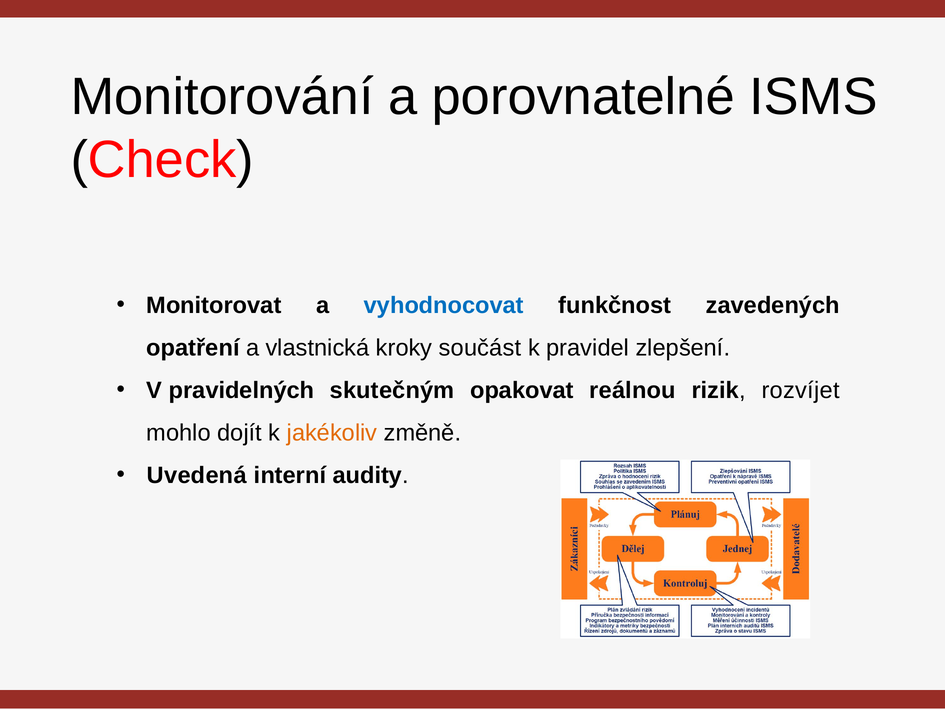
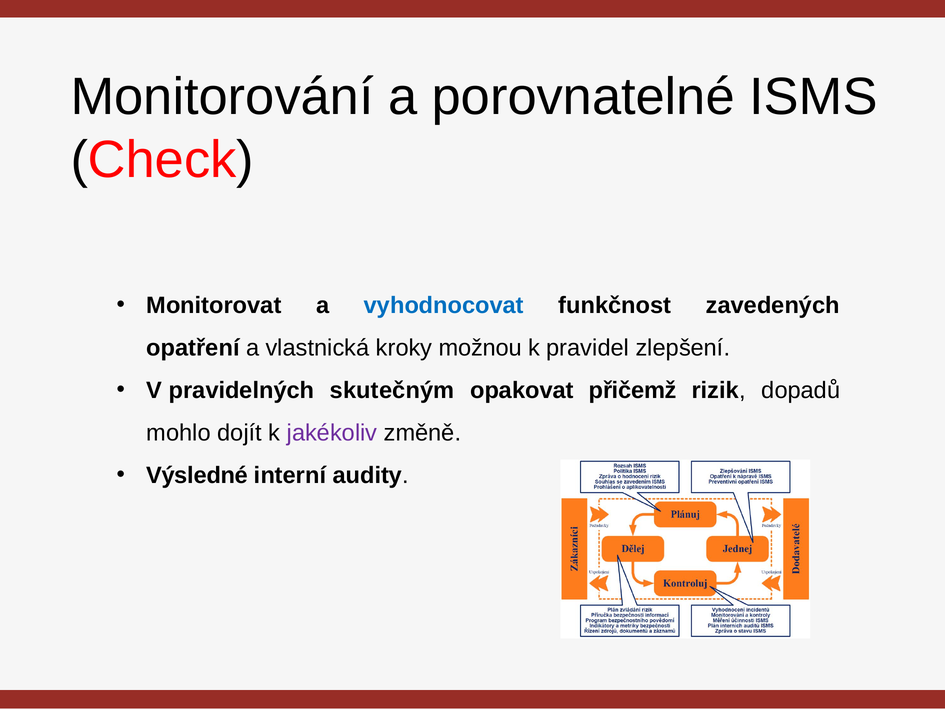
součást: součást -> možnou (480, 348)
reálnou: reálnou -> přičemž (633, 390)
rozvíjet: rozvíjet -> dopadů (801, 390)
jakékoliv colour: orange -> purple (332, 433)
Uvedená: Uvedená -> Výsledné (197, 475)
